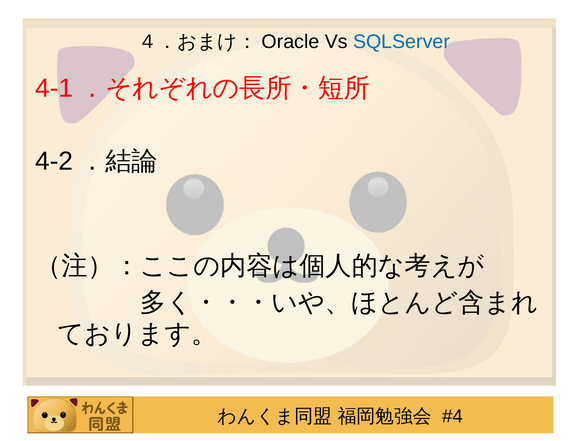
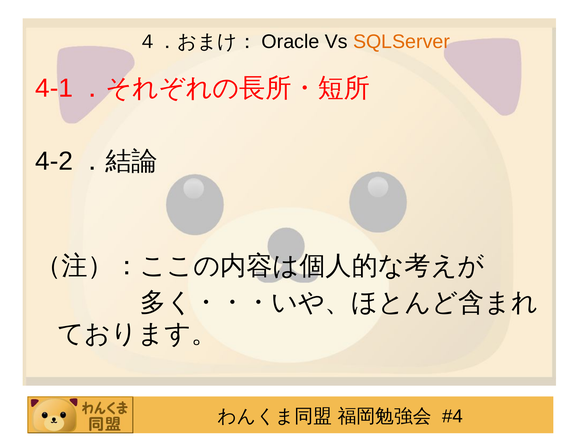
SQLServer colour: blue -> orange (401, 42)
